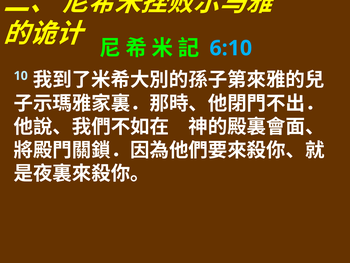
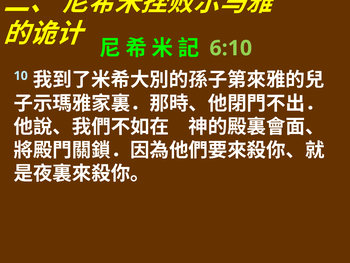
6:10 colour: light blue -> light green (231, 48)
